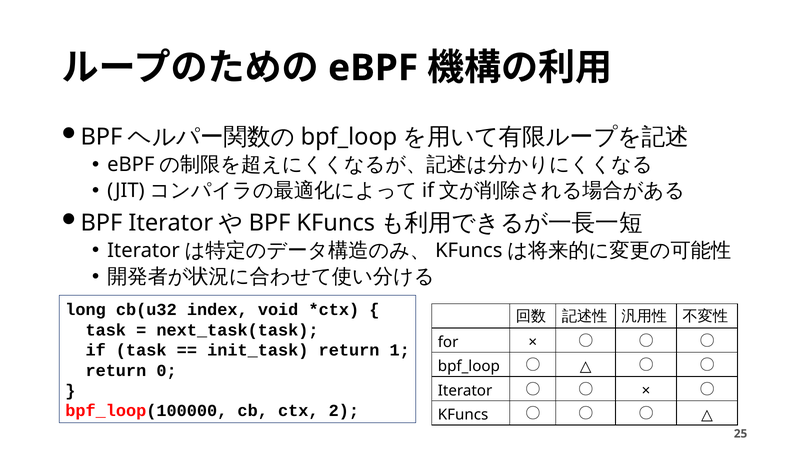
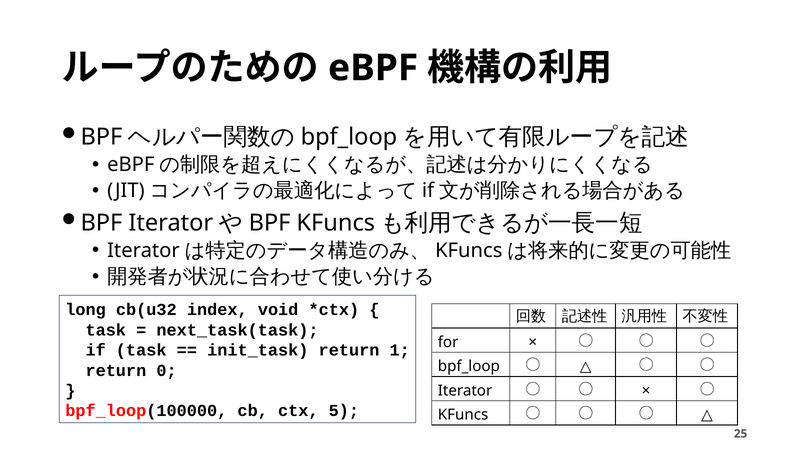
2: 2 -> 5 (344, 411)
